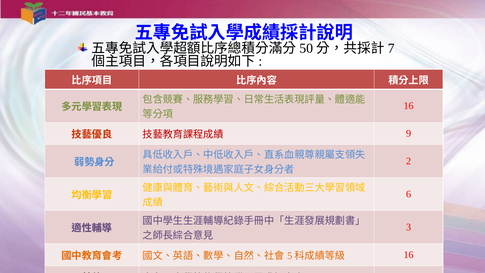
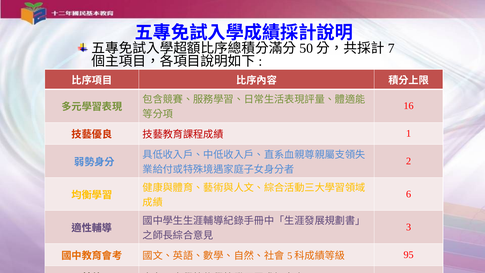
9: 9 -> 1 (409, 133)
16: 16 -> 95 (409, 255)
